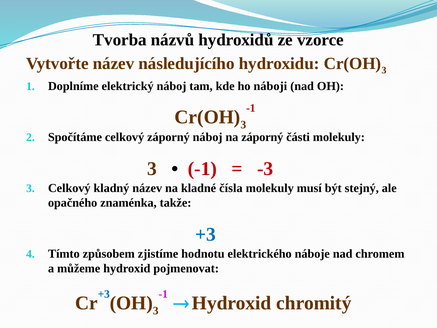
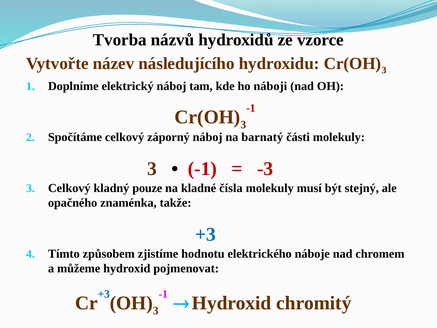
na záporný: záporný -> barnatý (262, 137)
kladný název: název -> pouze (147, 188)
